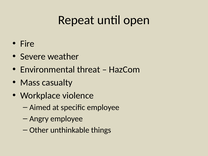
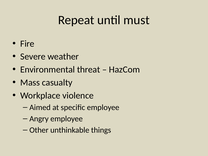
open: open -> must (137, 20)
